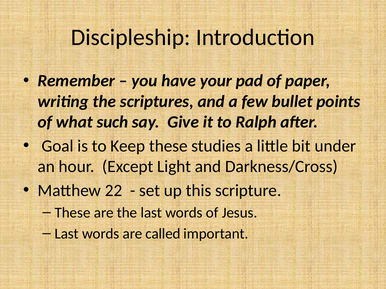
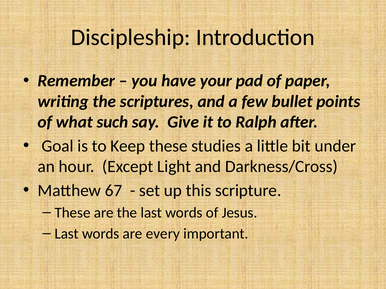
22: 22 -> 67 (114, 191)
called: called -> every (163, 234)
